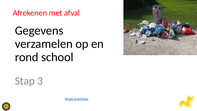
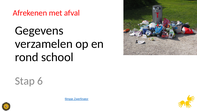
3: 3 -> 6 (40, 81)
